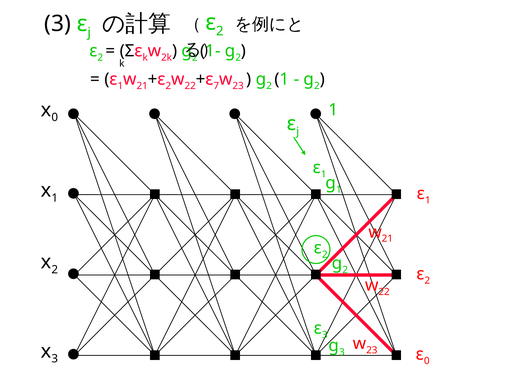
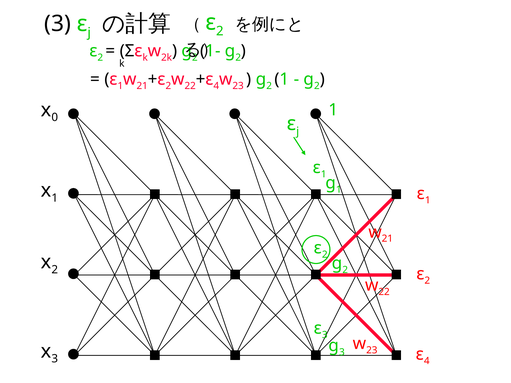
7: 7 -> 4 (216, 86)
0: 0 -> 4 (427, 361)
